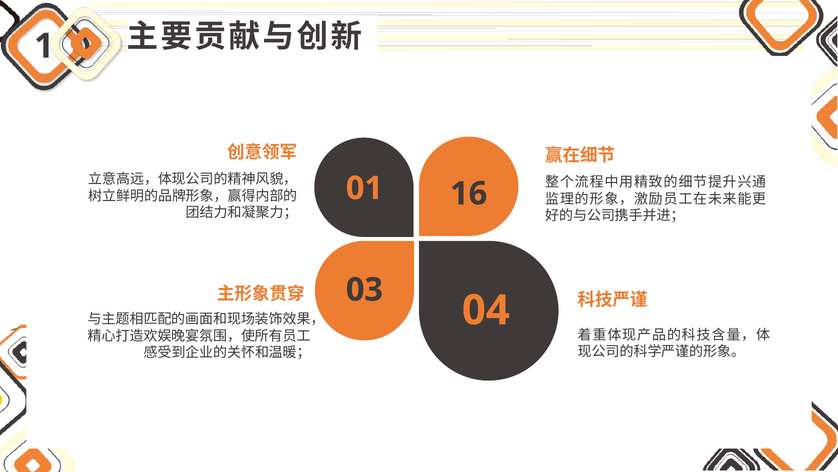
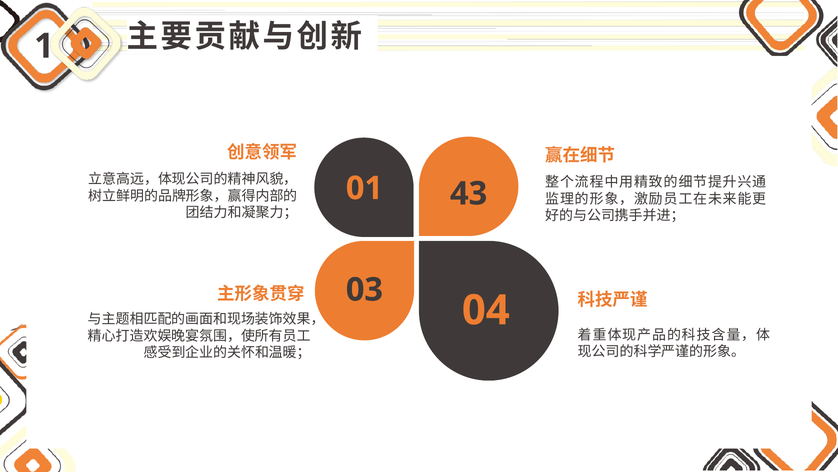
16: 16 -> 43 (469, 193)
